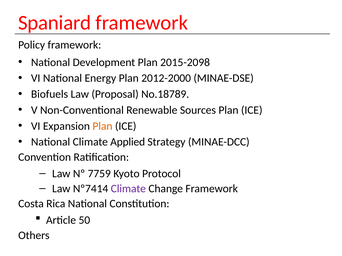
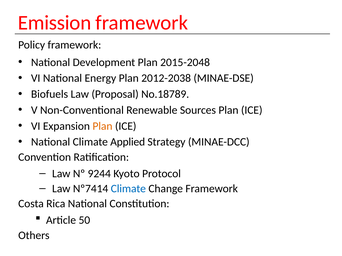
Spaniard: Spaniard -> Emission (55, 23)
2015-2098: 2015-2098 -> 2015-2048 (185, 62)
2012-2000: 2012-2000 -> 2012-2038 (166, 78)
7759: 7759 -> 9244 (99, 174)
Climate colour: purple -> blue (128, 189)
